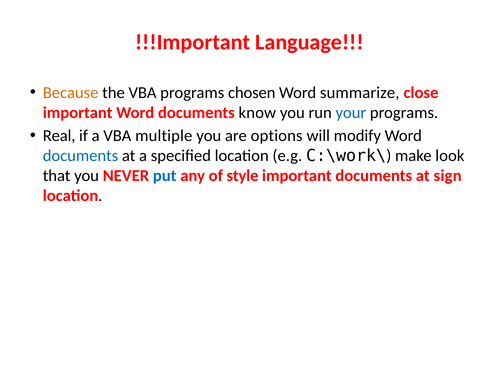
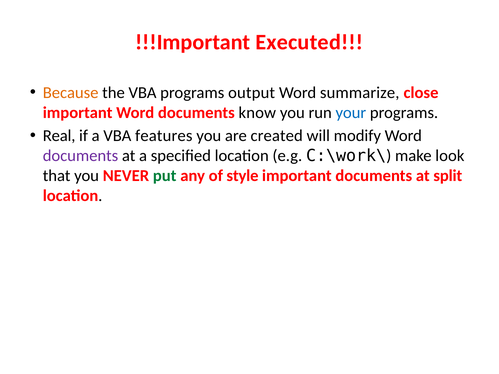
Language: Language -> Executed (309, 42)
chosen: chosen -> output (252, 93)
multiple: multiple -> features (164, 136)
options: options -> created (277, 136)
documents colour: blue -> purple (80, 156)
put colour: blue -> green (165, 176)
sign: sign -> split (448, 176)
